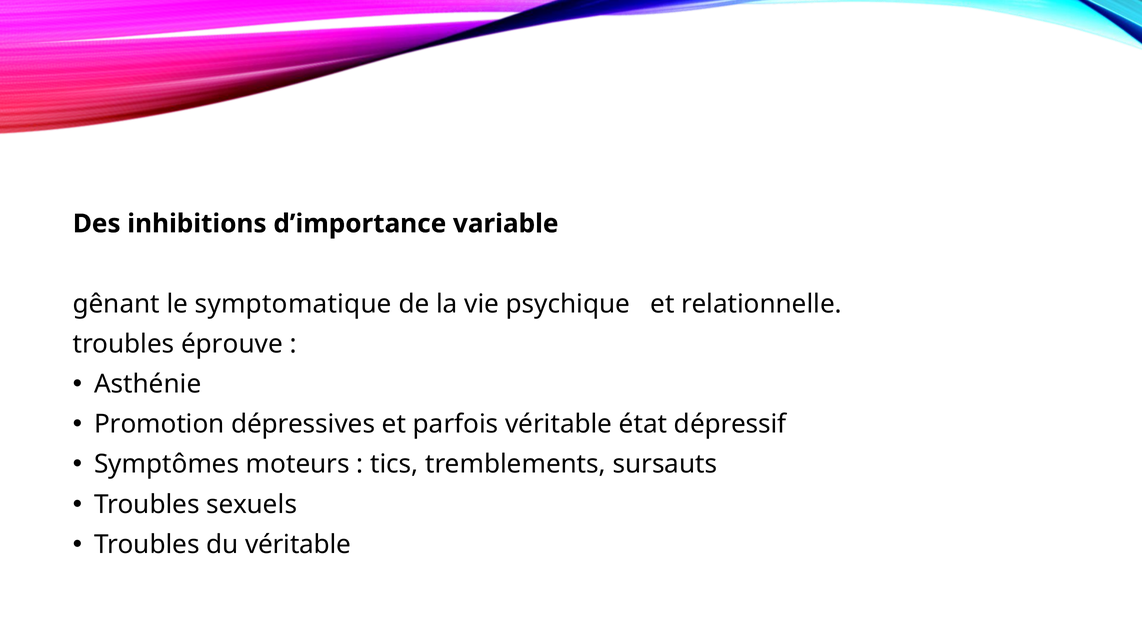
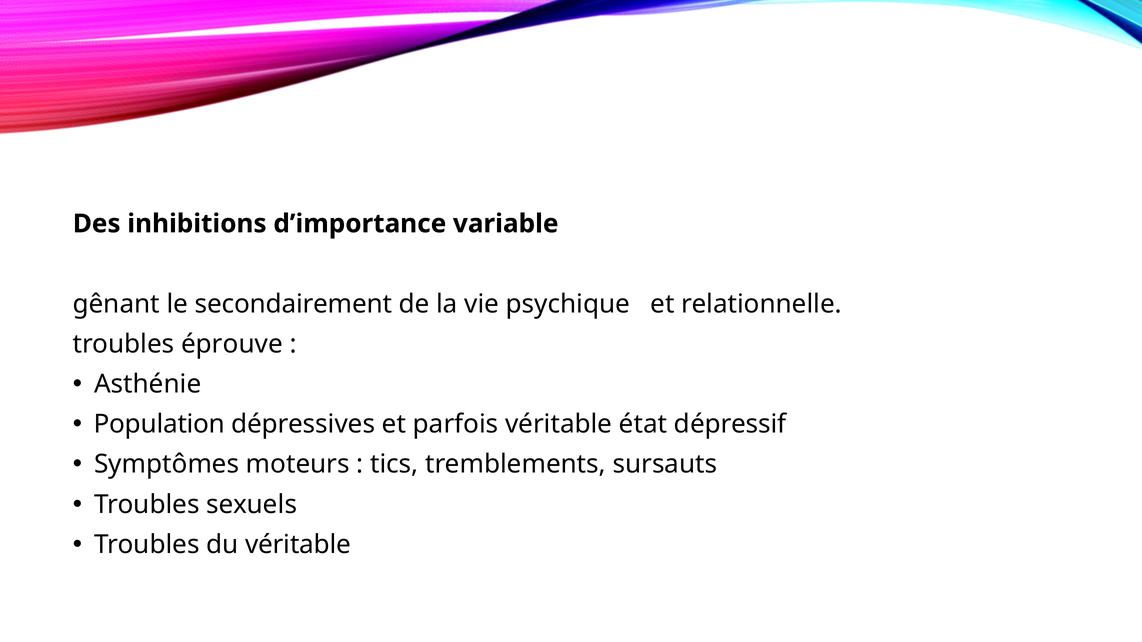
symptomatique: symptomatique -> secondairement (294, 304)
Promotion: Promotion -> Population (159, 424)
